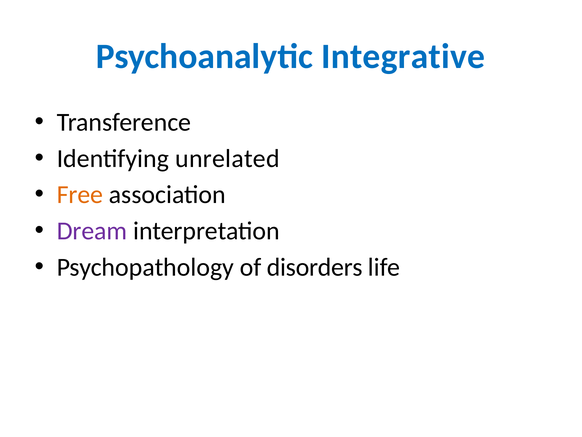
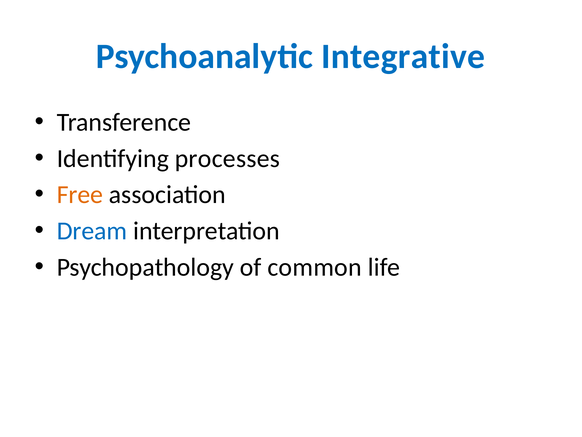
unrelated: unrelated -> processes (227, 158)
Dream colour: purple -> blue (92, 231)
disorders: disorders -> common (315, 267)
